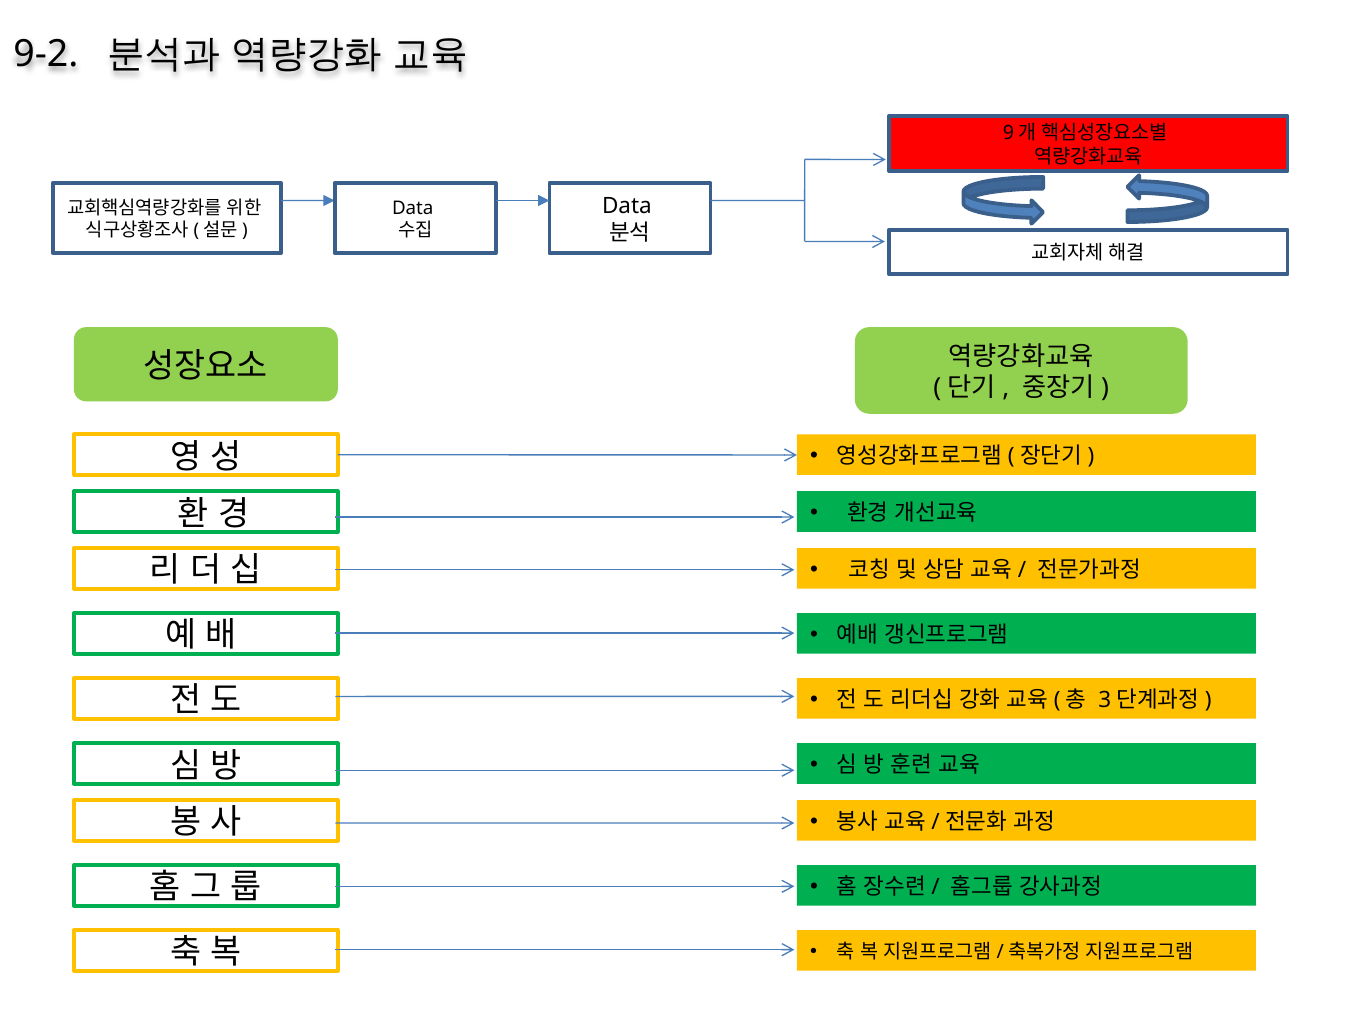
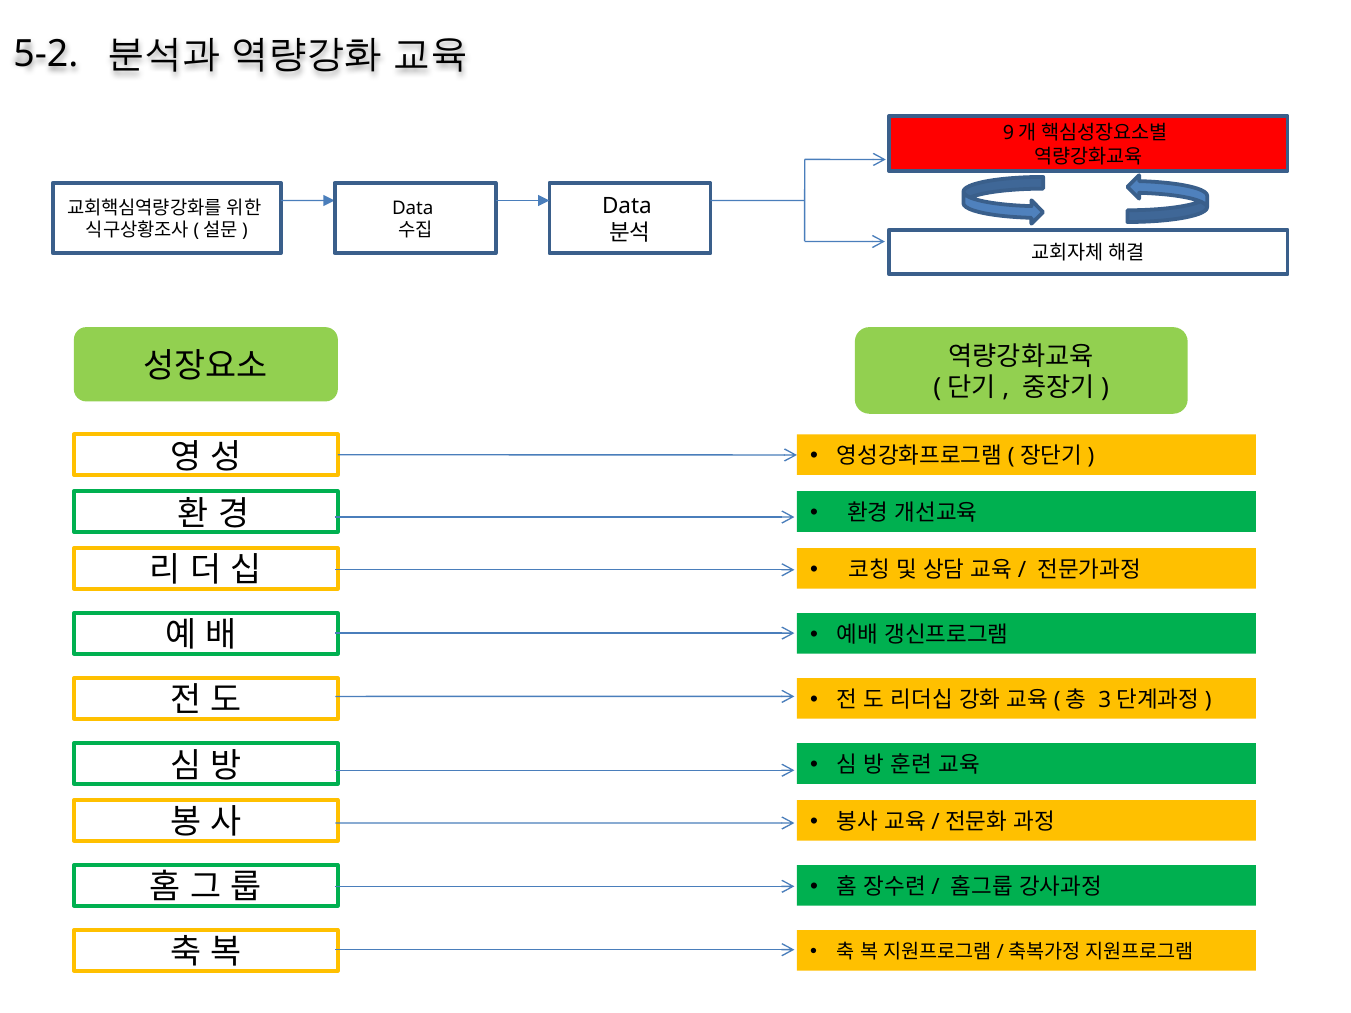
9-2: 9-2 -> 5-2 (46, 54)
